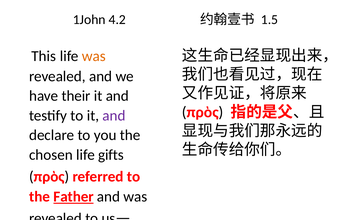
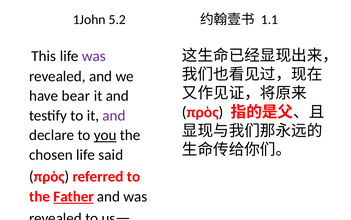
4.2: 4.2 -> 5.2 (117, 20)
1.5: 1.5 -> 1.1 (270, 20)
was colour: orange -> purple (94, 56)
their: their -> bear (76, 96)
you underline: none -> present (105, 135)
gifts: gifts -> said (111, 154)
